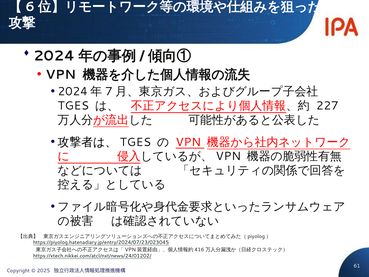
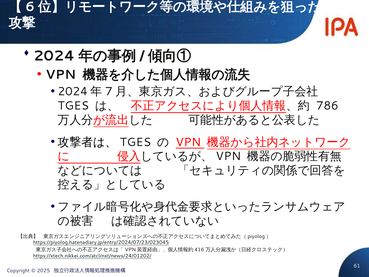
227: 227 -> 786 (327, 106)
